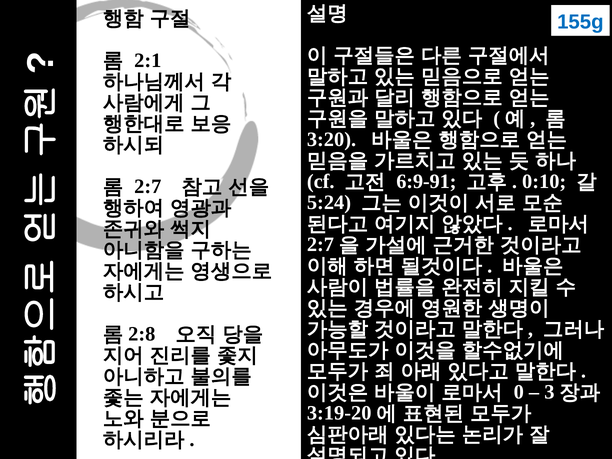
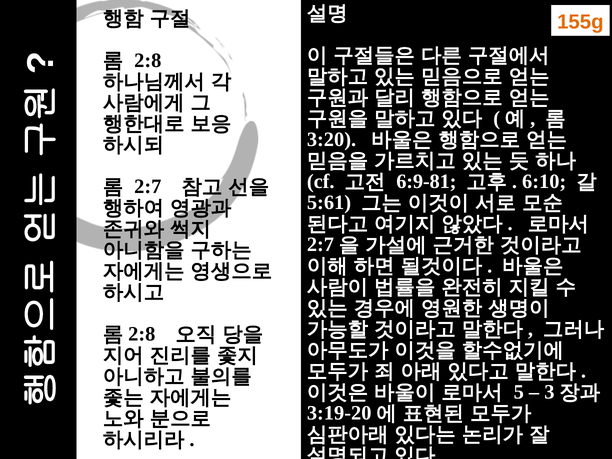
155g colour: blue -> orange (580, 22)
2:1: 2:1 -> 2:8 (148, 60)
6:9-91: 6:9-91 -> 6:9-81 (426, 182)
0:10: 0:10 -> 6:10 (544, 182)
5:24: 5:24 -> 5:61 (329, 203)
0: 0 -> 5 (519, 392)
